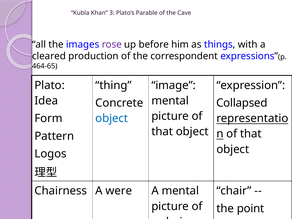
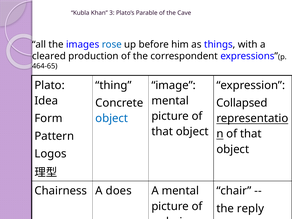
rose colour: purple -> blue (112, 44)
were: were -> does (119, 191)
point: point -> reply (250, 209)
